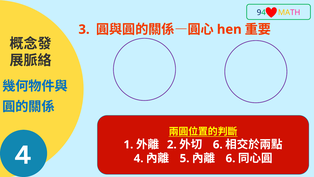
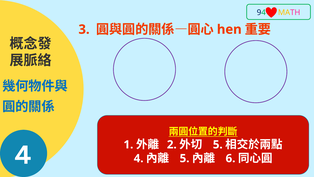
6: 6 -> 5 (218, 144)
